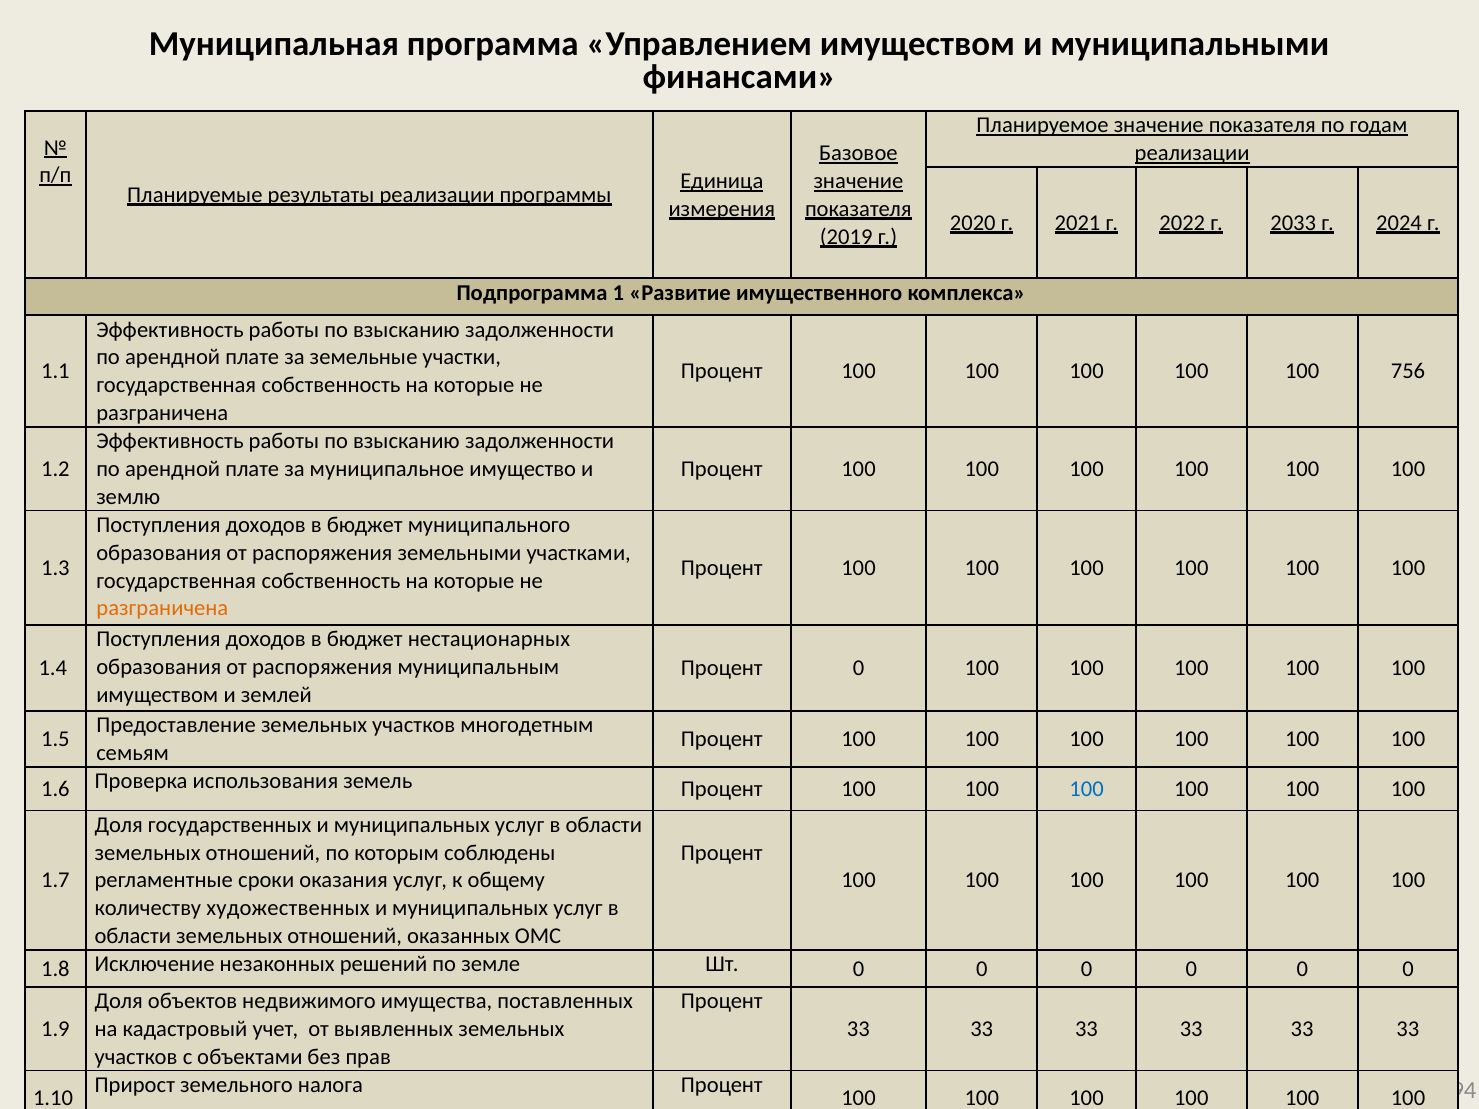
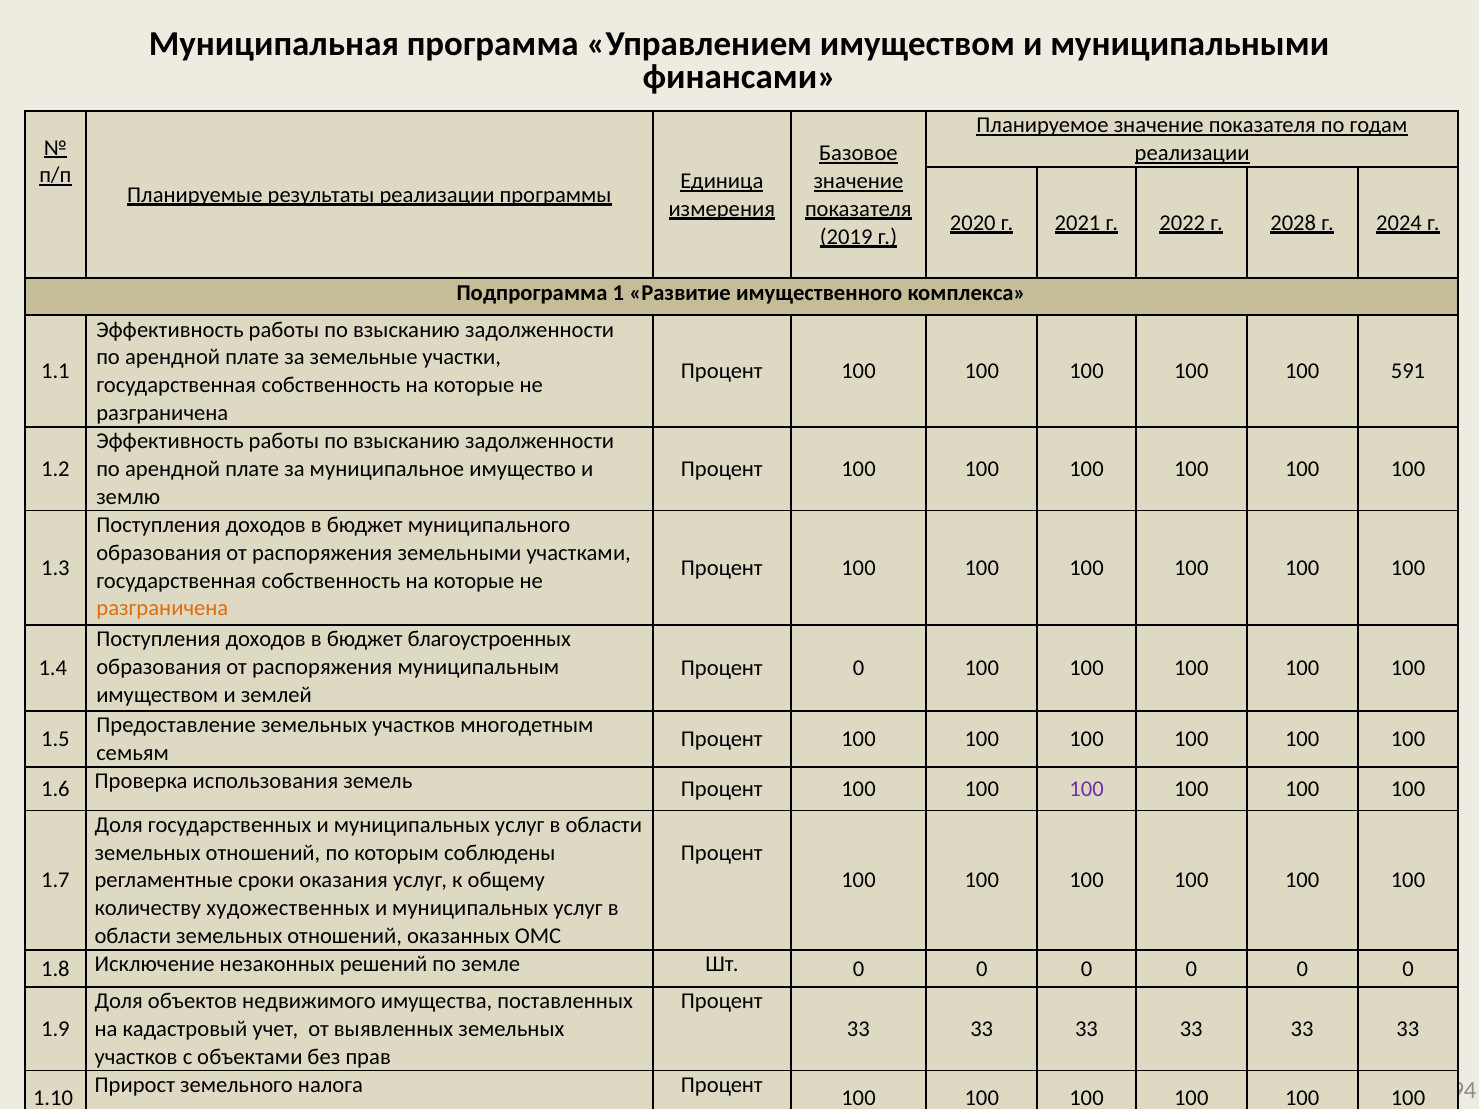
2033: 2033 -> 2028 (1293, 223)
756: 756 -> 591 (1408, 371)
нестационарных: нестационарных -> благоустроенных (489, 639)
100 colour: blue -> purple (1087, 789)
